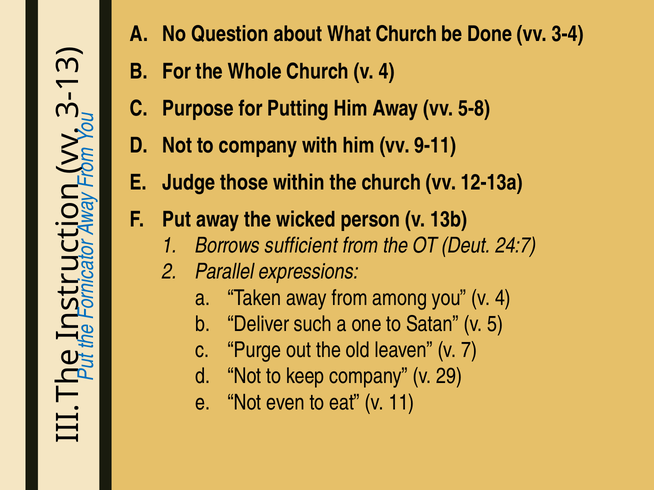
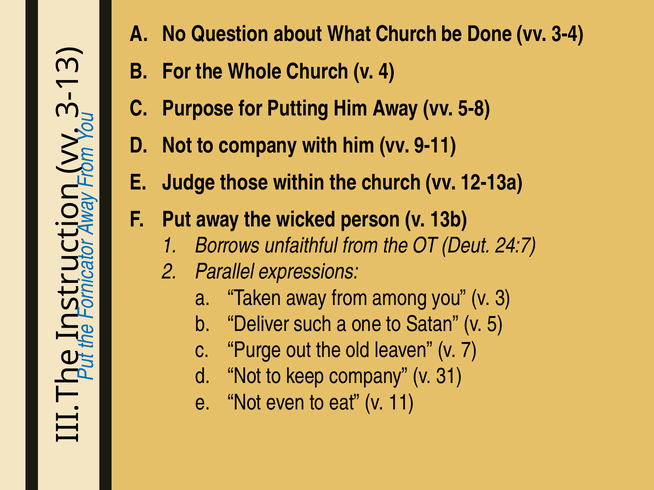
sufficient: sufficient -> unfaithful (301, 246)
you v 4: 4 -> 3 (503, 298)
29: 29 -> 31 (449, 377)
